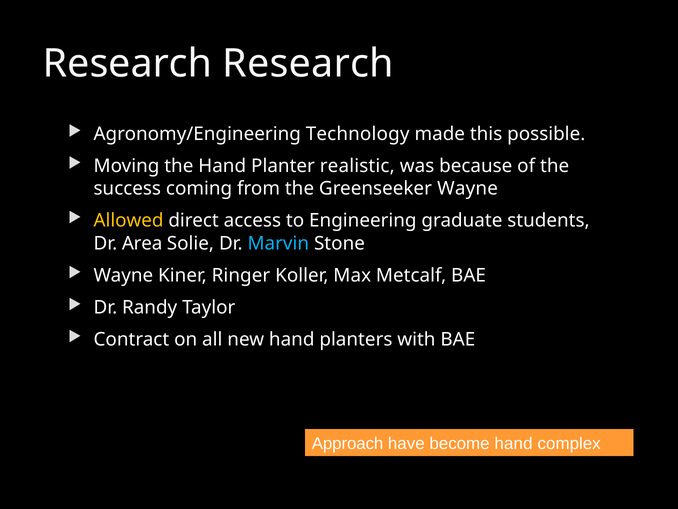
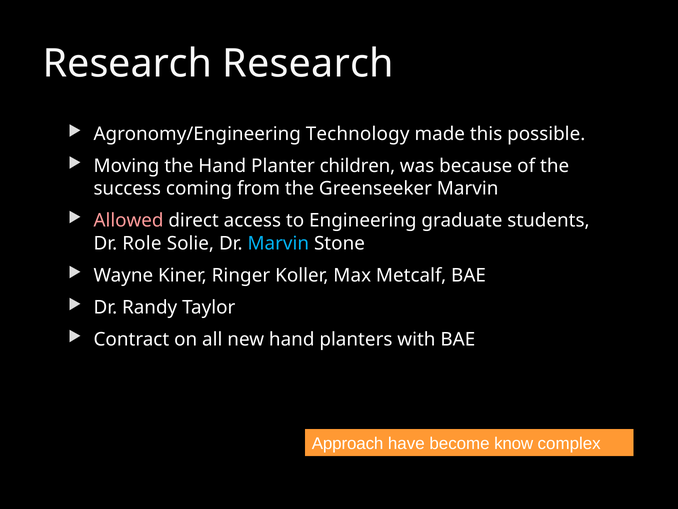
realistic: realistic -> children (357, 166)
Greenseeker Wayne: Wayne -> Marvin (468, 188)
Allowed colour: yellow -> pink (129, 220)
Area: Area -> Role (142, 243)
become hand: hand -> know (514, 443)
